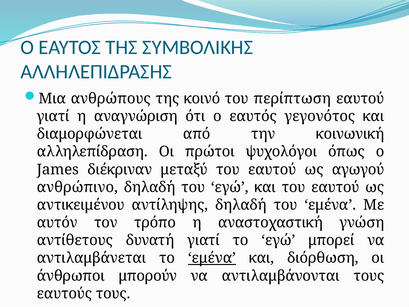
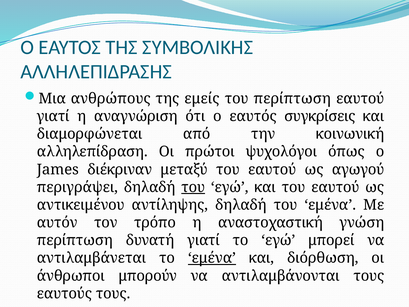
κοινό: κοινό -> εμείς (202, 98)
γεγονότος: γεγονότος -> συγκρίσεις (320, 116)
ανθρώπινο: ανθρώπινο -> περιγράψει (77, 187)
του underline: none -> present (193, 187)
αντίθετους: αντίθετους -> περίπτωση (75, 240)
